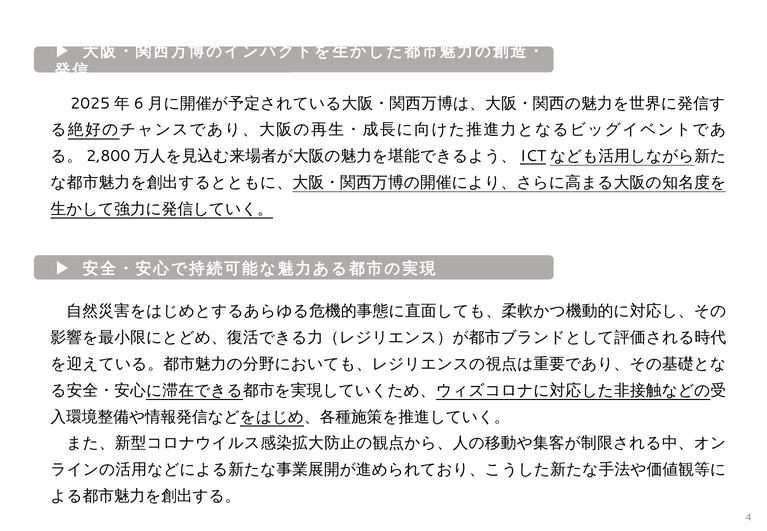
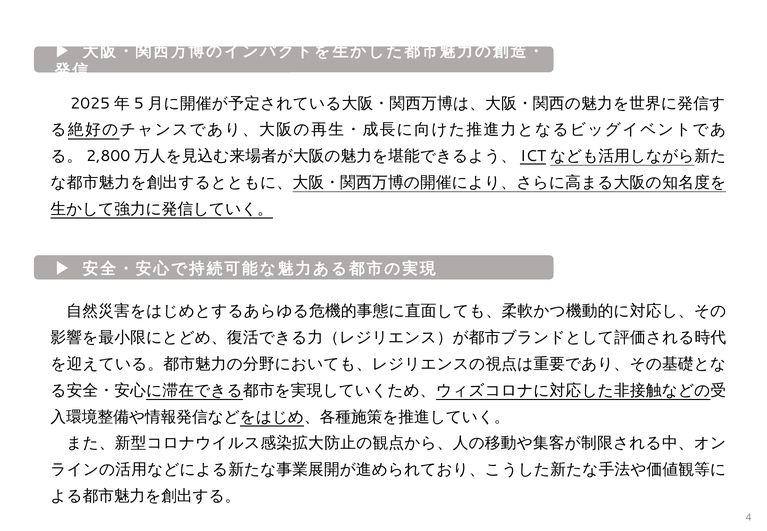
6: 6 -> 5 (139, 103)
